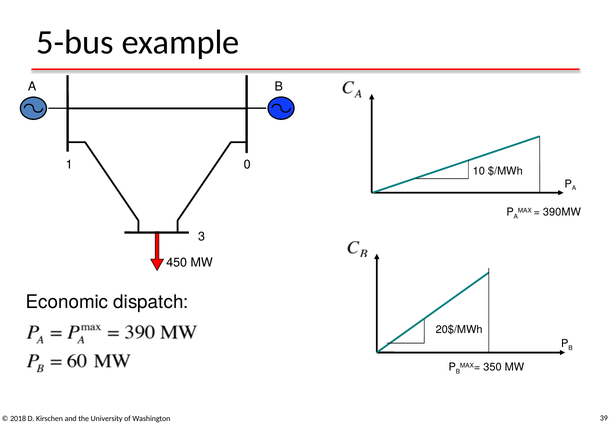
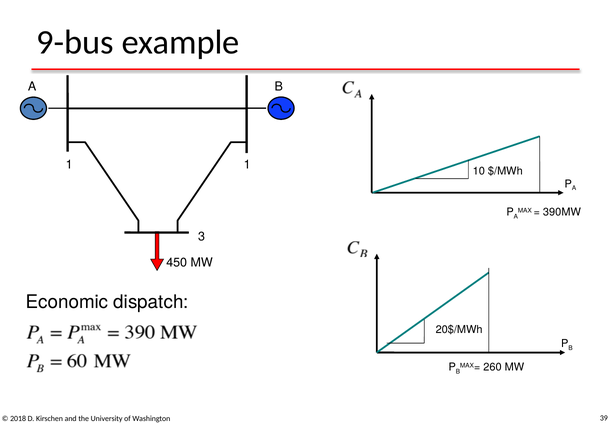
5-bus: 5-bus -> 9-bus (75, 42)
1 0: 0 -> 1 (247, 165)
350: 350 -> 260 (492, 367)
